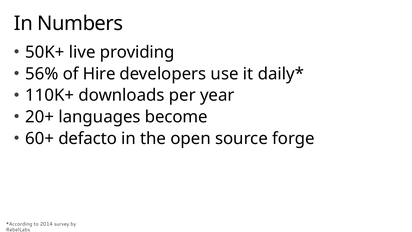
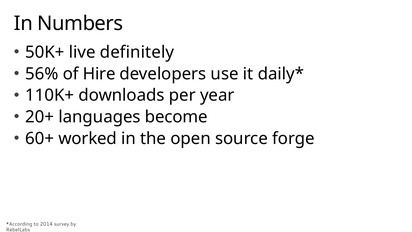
providing: providing -> definitely (137, 52)
defacto: defacto -> worked (88, 138)
